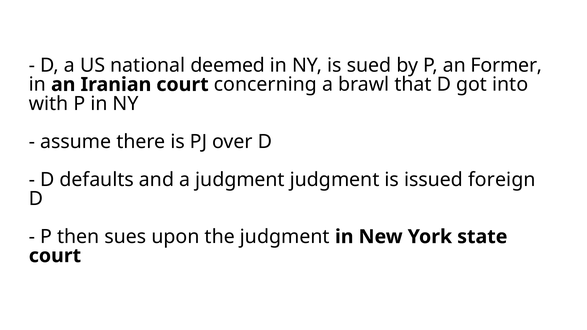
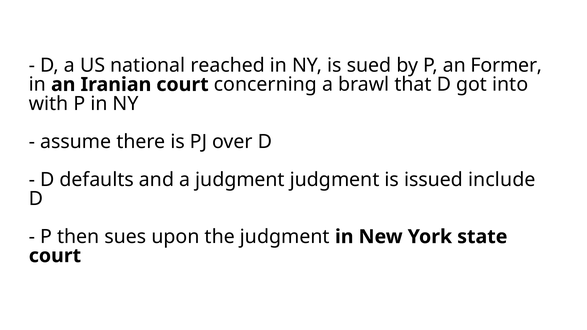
deemed: deemed -> reached (228, 66)
foreign: foreign -> include (502, 180)
